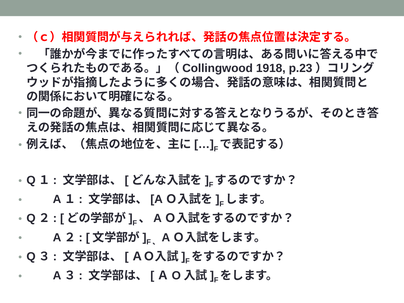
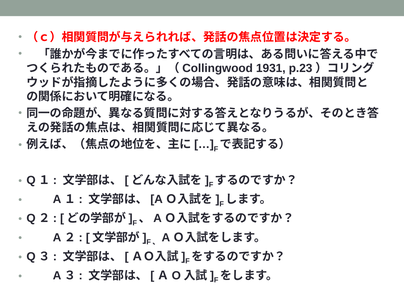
1918: 1918 -> 1931 (271, 68)
